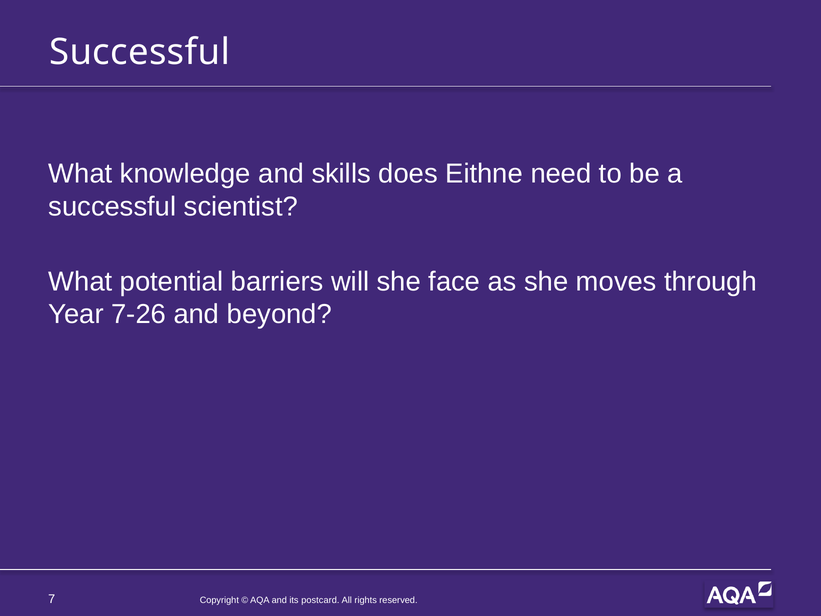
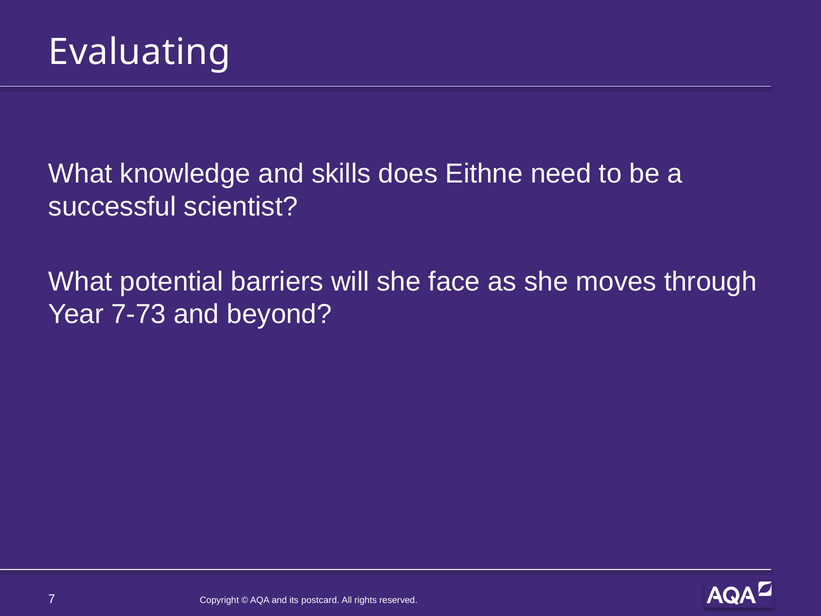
Successful: Successful -> Evaluating (140, 52)
7-26: 7-26 -> 7-73 (139, 314)
